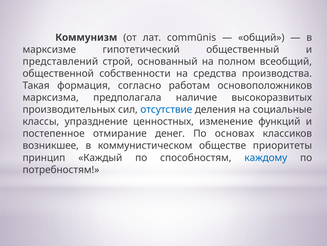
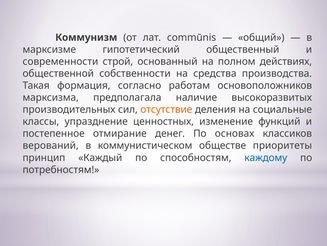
представлений: представлений -> современности (60, 61)
всеобщий: всеобщий -> действиях (286, 61)
отсутствие colour: blue -> orange (166, 109)
возникшее: возникшее -> верований (51, 145)
